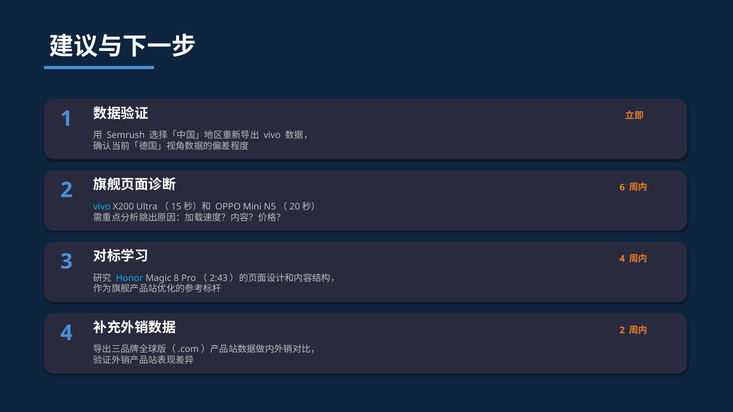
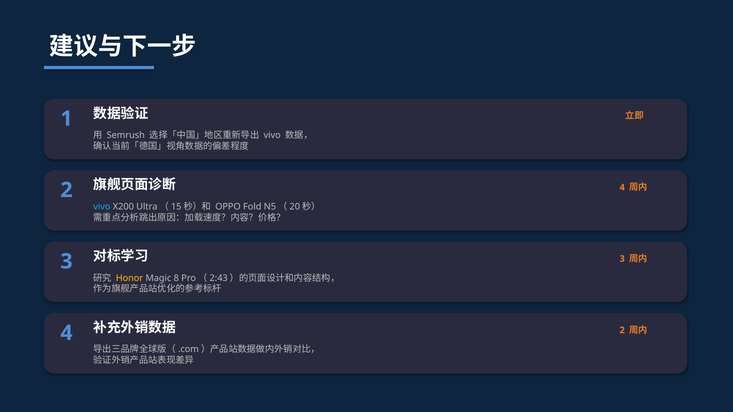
6: 6 -> 4 (622, 187)
Mini: Mini -> Fold (252, 207)
4: 4 -> 3 (622, 259)
Honor colour: light blue -> yellow (129, 278)
